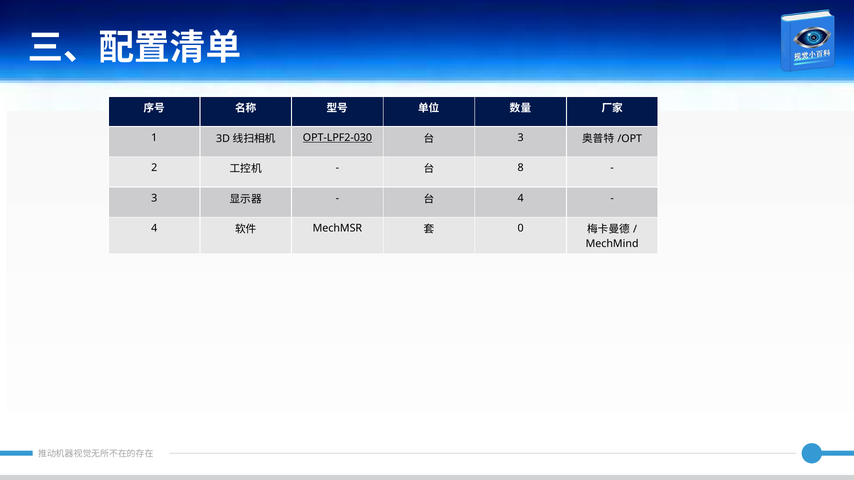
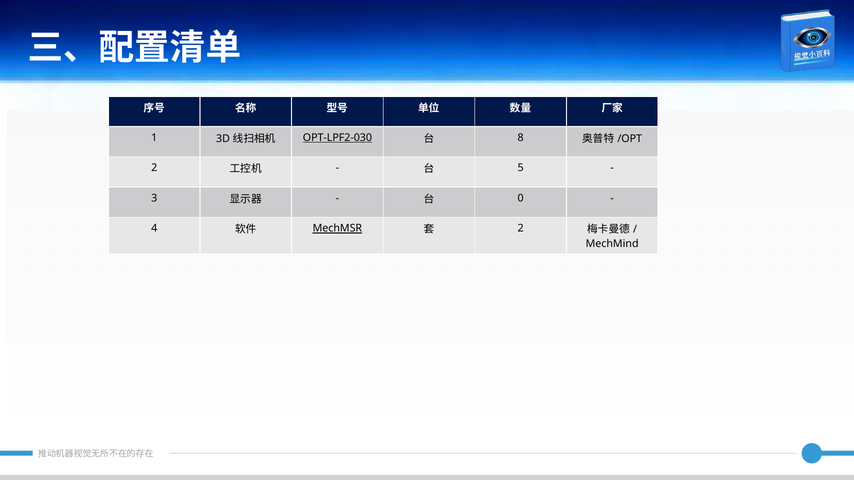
3: 3 -> 8 (521, 138)
8: 8 -> 5 (521, 168)
4: 4 -> 0 (521, 198)
MechMSR underline: none -> present (337, 229)
0: 0 -> 2 (521, 229)
